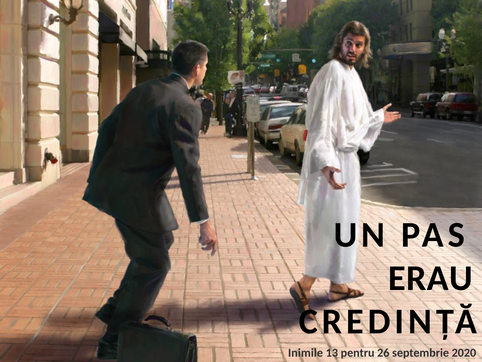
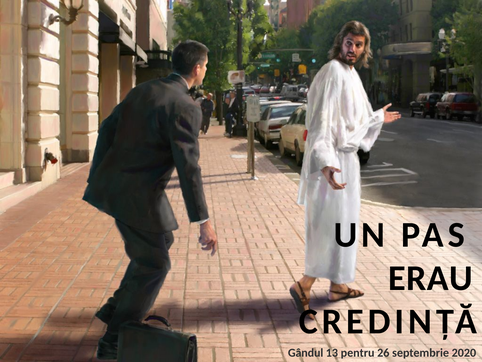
Inimile: Inimile -> Gândul (306, 352)
